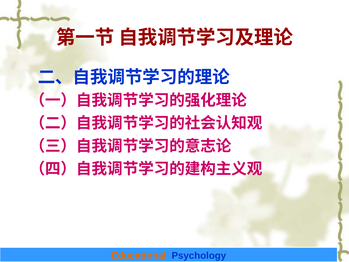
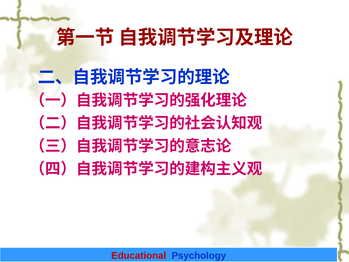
Educational colour: orange -> red (139, 255)
